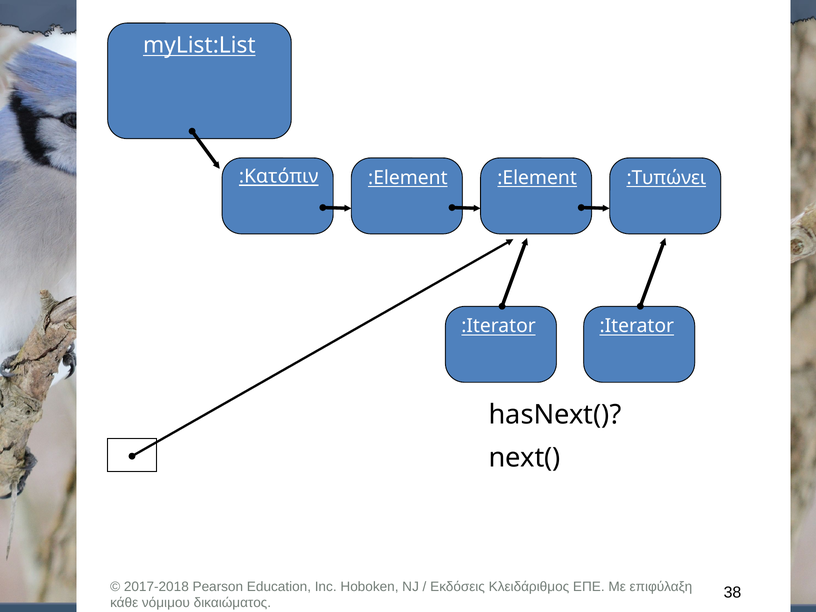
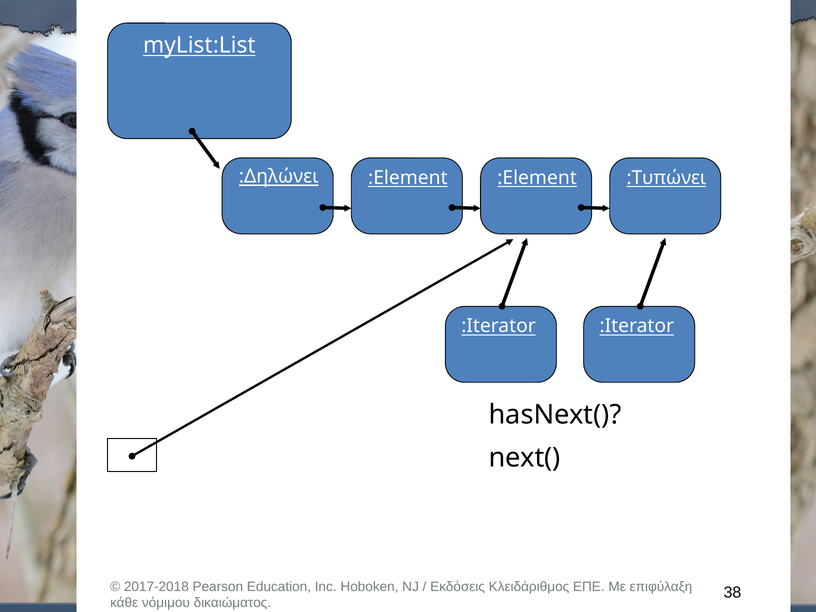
:Κατόπιν: :Κατόπιν -> :Δηλώνει (279, 177)
